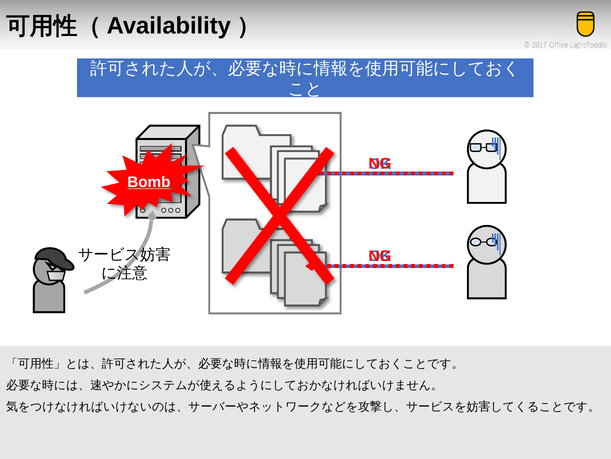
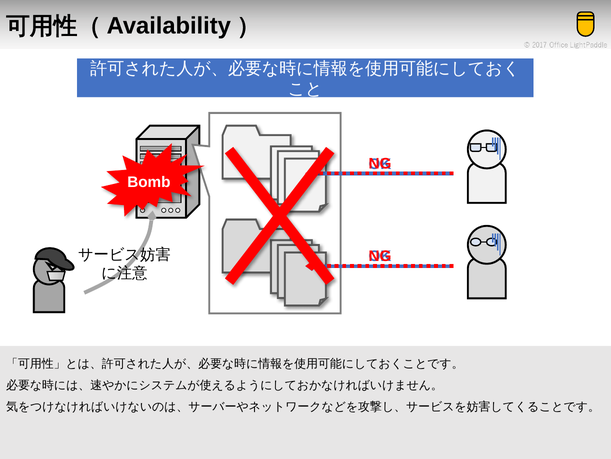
Bomb underline: present -> none (149, 182)
